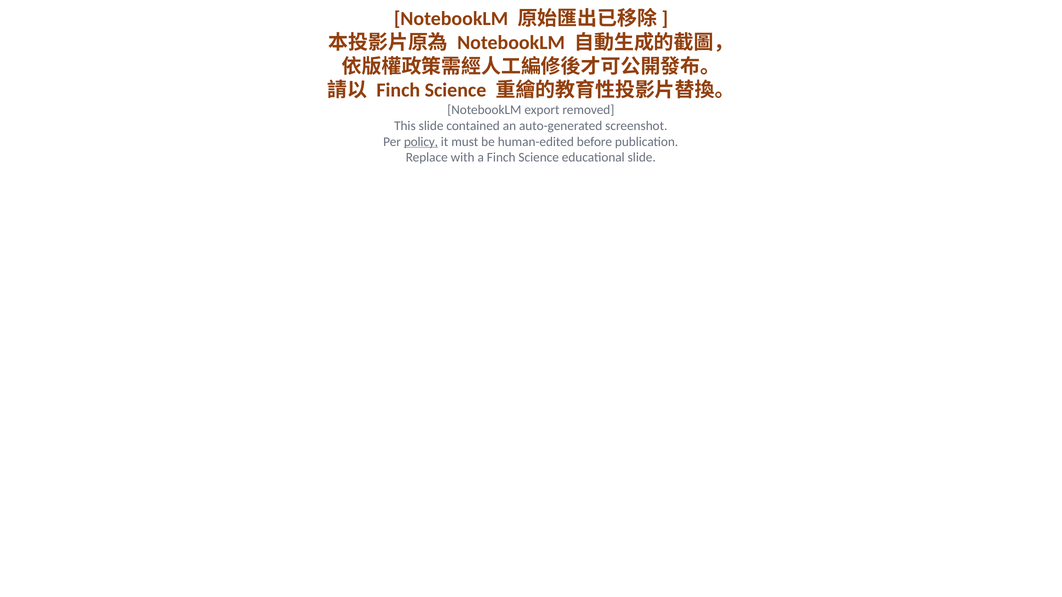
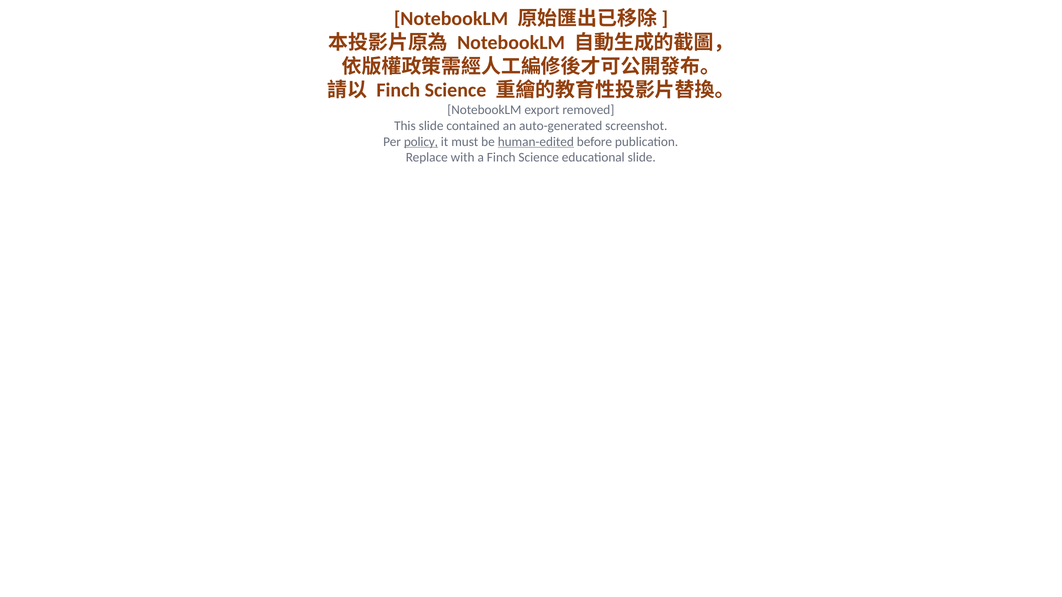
human-edited underline: none -> present (536, 142)
